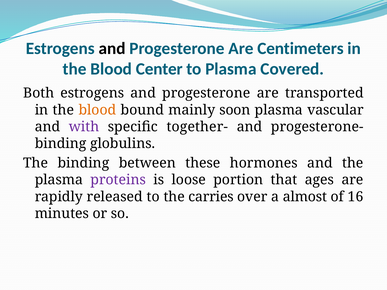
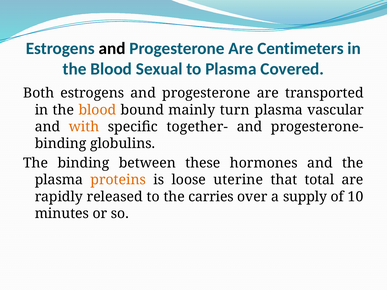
Center: Center -> Sexual (159, 69)
soon: soon -> turn (235, 110)
with colour: purple -> orange (84, 127)
proteins colour: purple -> orange (118, 180)
portion: portion -> uterine (238, 180)
ages: ages -> total (319, 180)
almost: almost -> supply (305, 197)
16: 16 -> 10 (356, 197)
